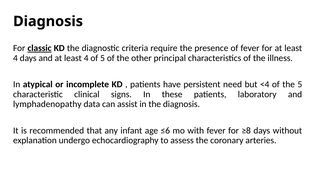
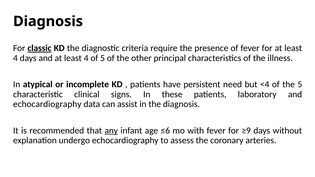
lymphadenopathy: lymphadenopathy -> echocardiography (47, 104)
any underline: none -> present (111, 131)
≥8: ≥8 -> ≥9 (246, 131)
